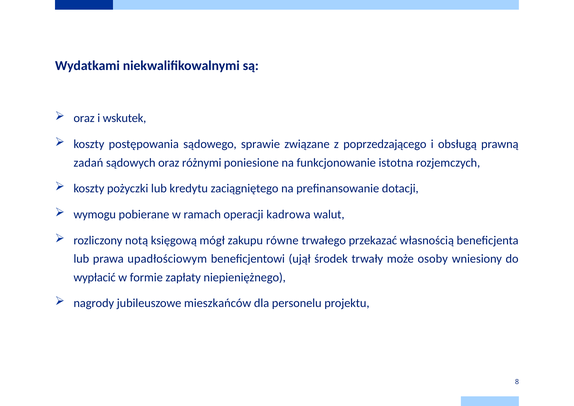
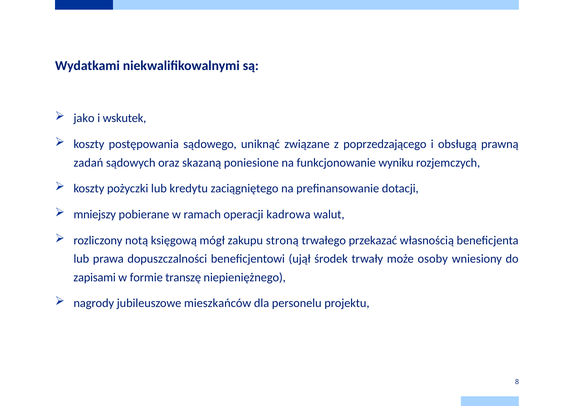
oraz: oraz -> jako (84, 118)
sprawie: sprawie -> uniknąć (260, 144)
różnymi: różnymi -> skazaną (202, 163)
istotna: istotna -> wyniku (396, 163)
wymogu: wymogu -> mniejszy (95, 214)
równe: równe -> stroną (282, 240)
upadłościowym: upadłościowym -> dopuszczalności (167, 259)
wypłacić: wypłacić -> zapisami (95, 277)
zapłaty: zapłaty -> transzę (183, 277)
